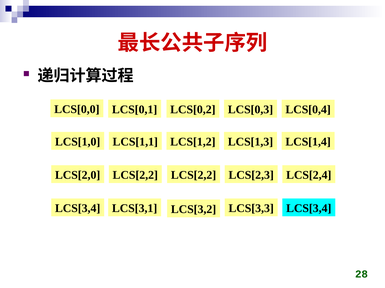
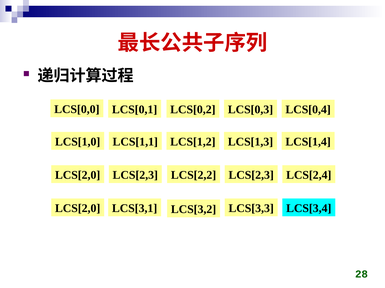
LCS[2,2: LCS[2,2 -> LCS[2,3 (135, 175)
LCS[3,4: LCS[3,4 -> LCS[2,0 (78, 209)
